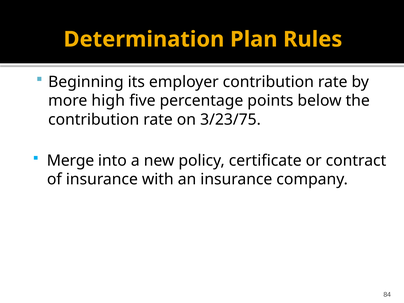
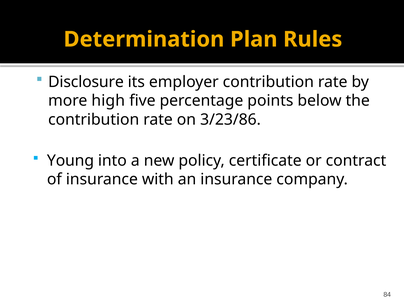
Beginning: Beginning -> Disclosure (86, 82)
3/23/75: 3/23/75 -> 3/23/86 (230, 120)
Merge: Merge -> Young (70, 161)
